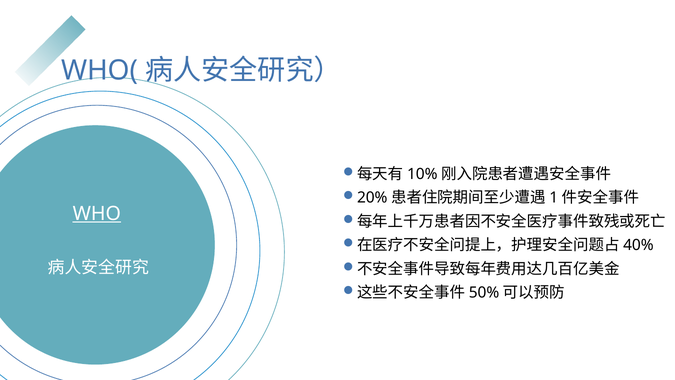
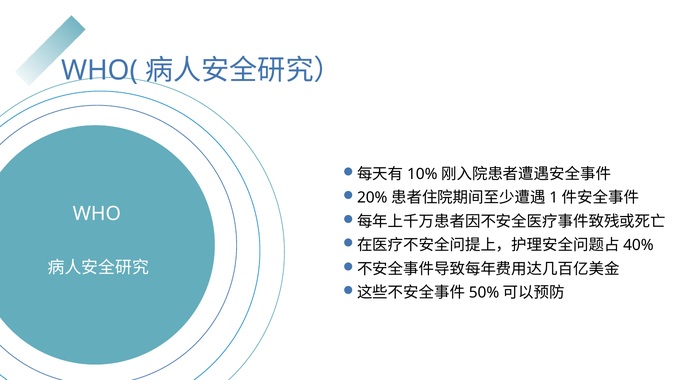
WHO underline: present -> none (97, 213)
